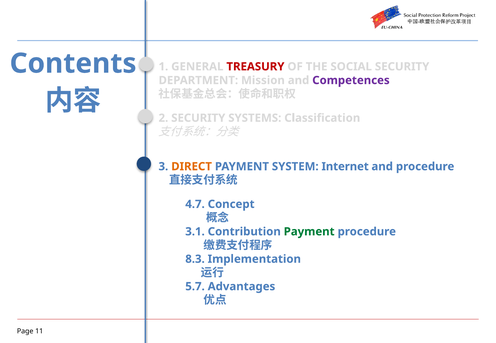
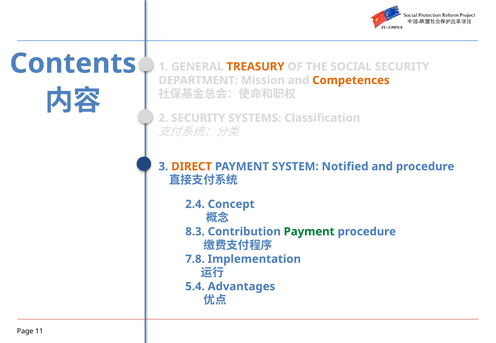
TREASURY colour: red -> orange (255, 67)
Competences colour: purple -> orange (351, 80)
Internet: Internet -> Notified (345, 167)
4.7: 4.7 -> 2.4 (195, 204)
3.1: 3.1 -> 8.3 (195, 232)
8.3: 8.3 -> 7.8 (195, 259)
5.7: 5.7 -> 5.4 (195, 287)
